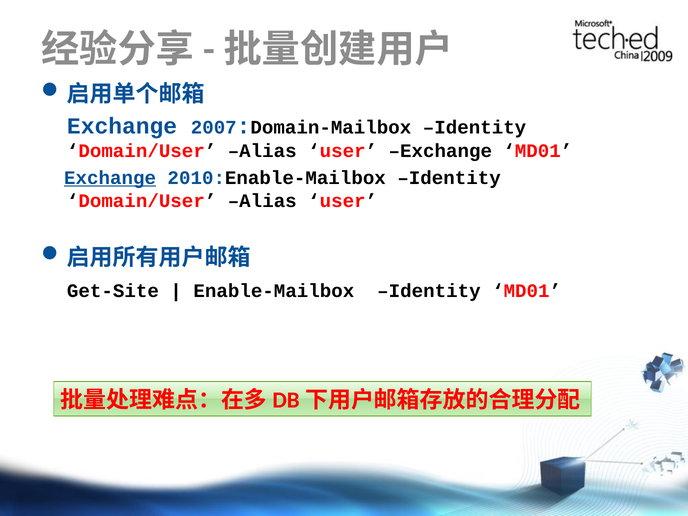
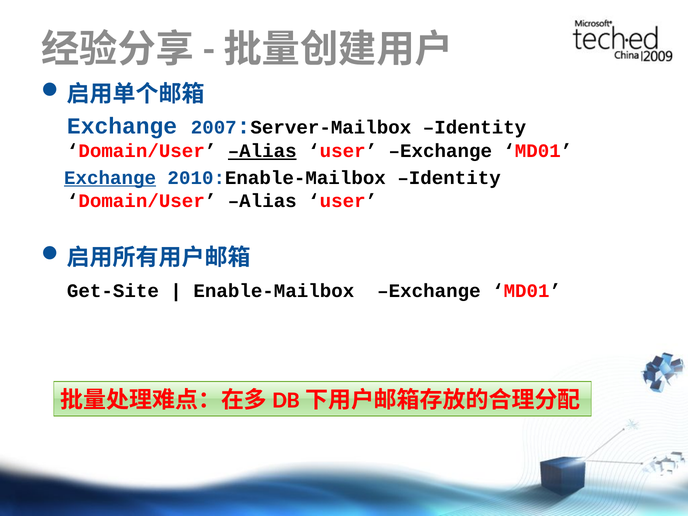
Domain-Mailbox: Domain-Mailbox -> Server-Mailbox (331, 127)
Alias underline: none -> present (262, 151)
Enable-Mailbox Identity: Identity -> Exchange (429, 291)
